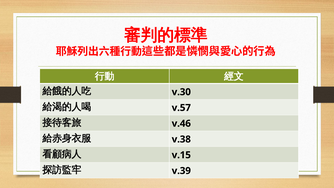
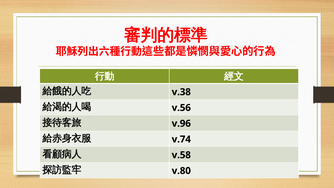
v.30: v.30 -> v.38 (181, 92)
v.57: v.57 -> v.56 (181, 108)
v.46: v.46 -> v.96 (181, 123)
v.38: v.38 -> v.74 (181, 139)
v.15: v.15 -> v.58 (181, 155)
v.39: v.39 -> v.80 (181, 171)
